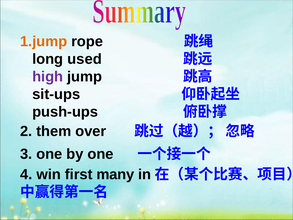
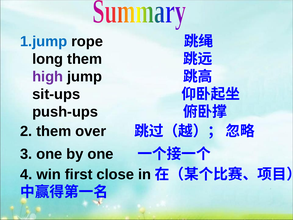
1.jump colour: orange -> blue (44, 41)
long used: used -> them (85, 59)
many: many -> close (115, 174)
